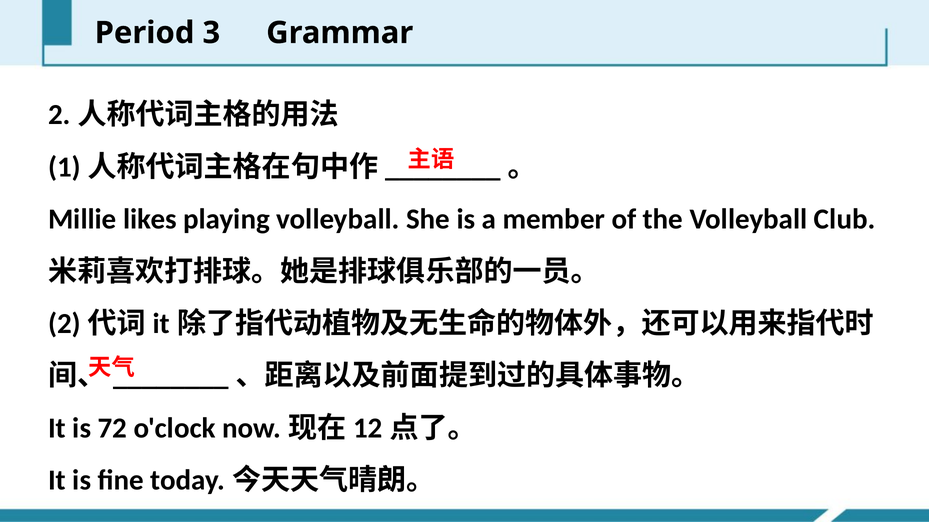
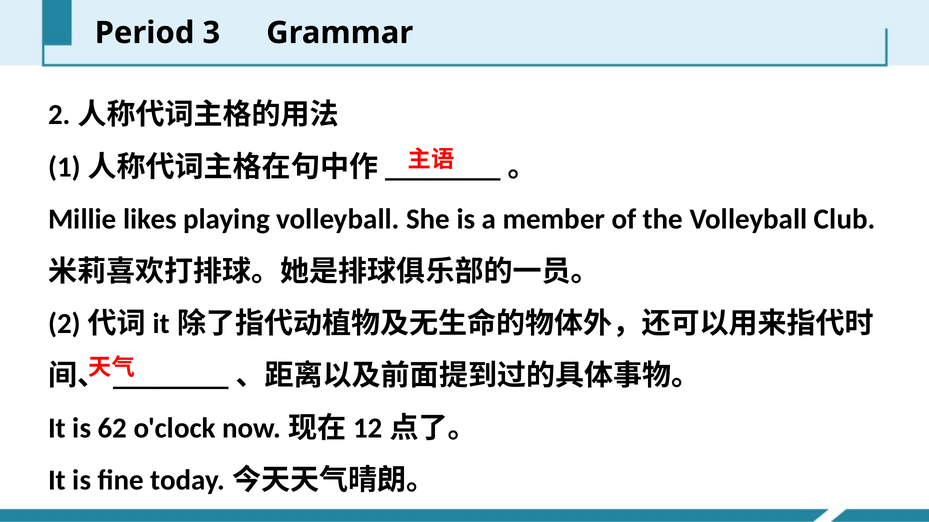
72: 72 -> 62 (112, 429)
